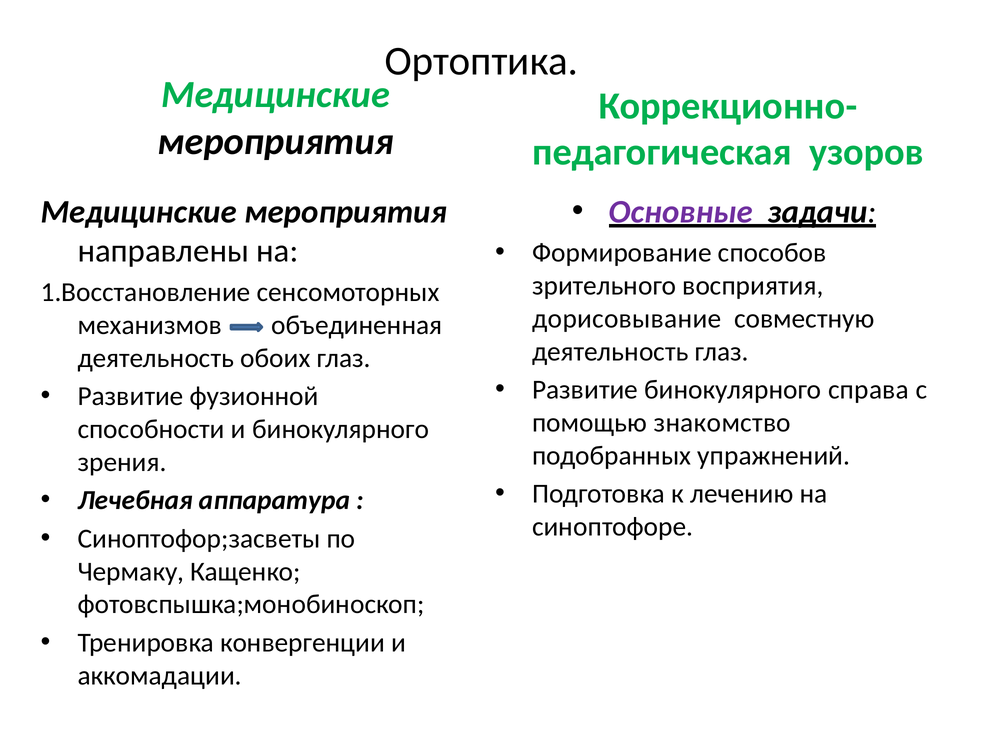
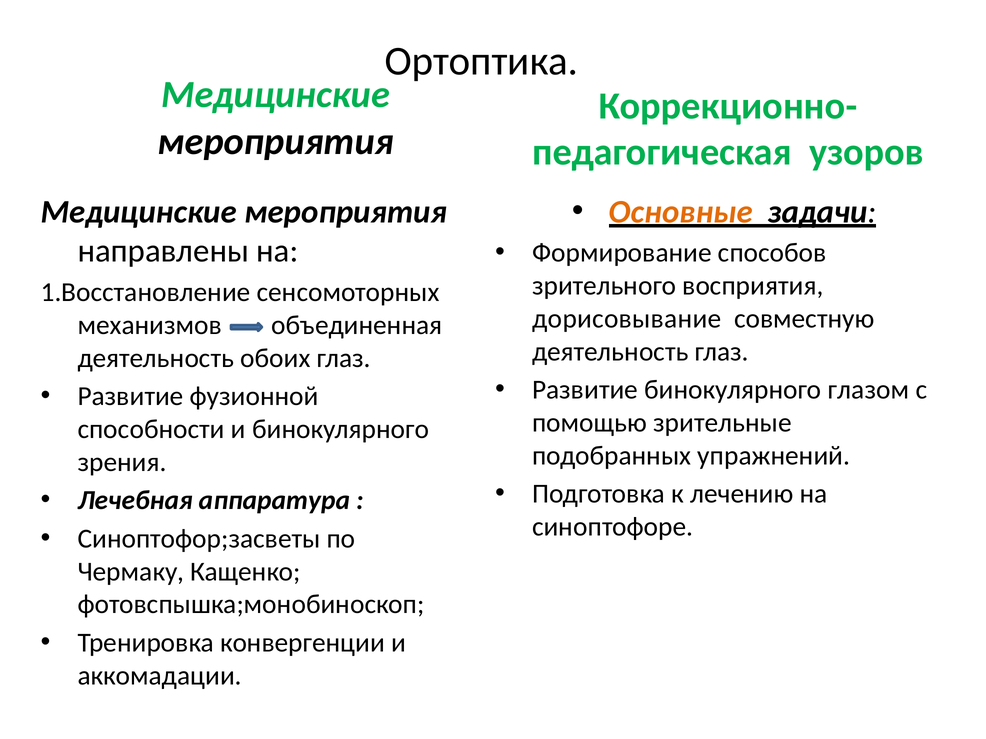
Основные colour: purple -> orange (681, 212)
справа: справа -> глазом (869, 390)
знакомство: знакомство -> зрительные (722, 423)
